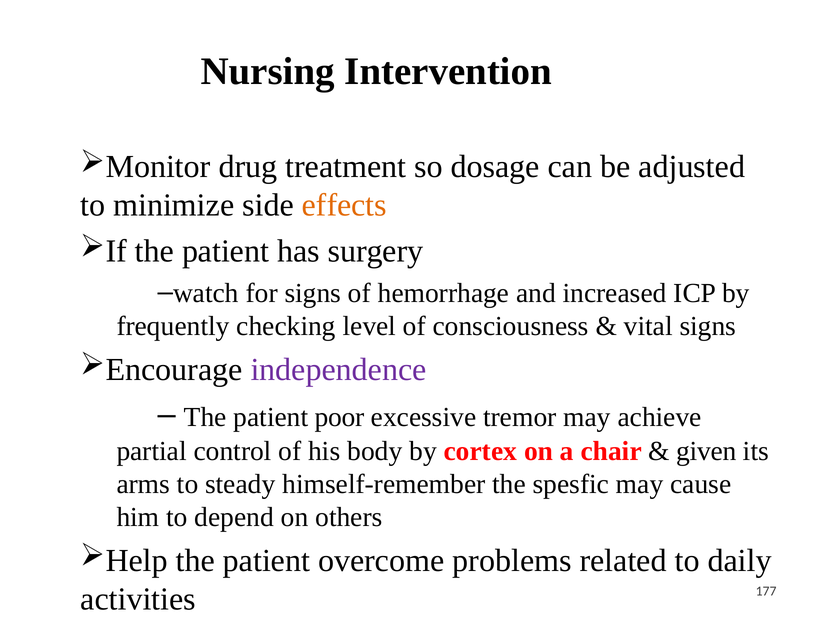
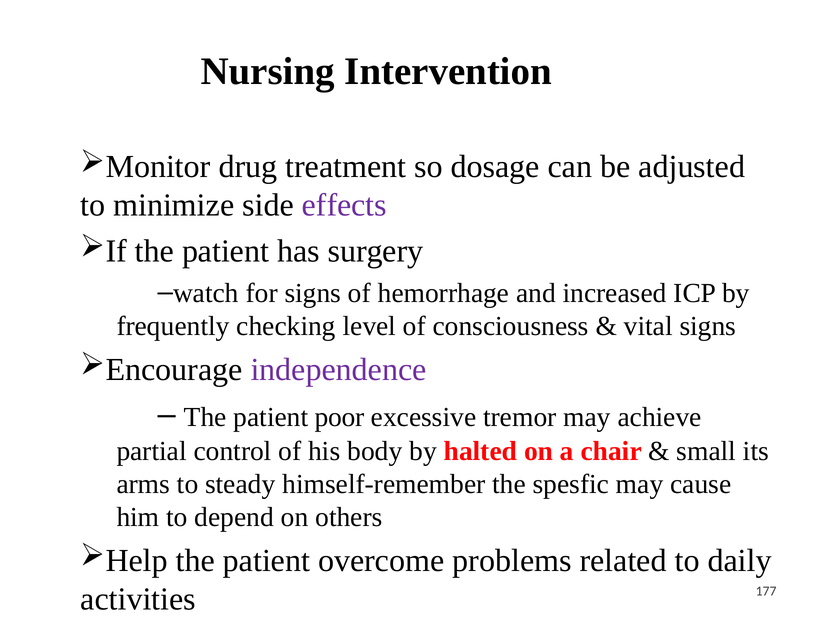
effects colour: orange -> purple (344, 206)
cortex: cortex -> halted (480, 452)
given: given -> small (706, 452)
